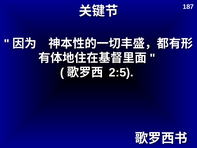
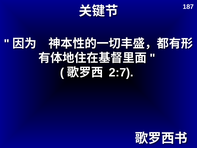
2:5: 2:5 -> 2:7 (121, 72)
